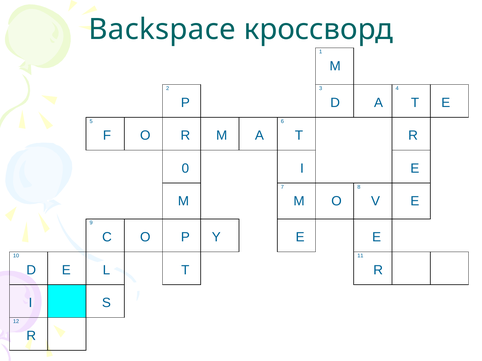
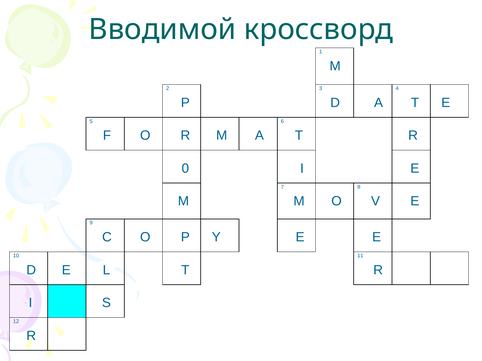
Backspace: Backspace -> Вводимой (162, 29)
